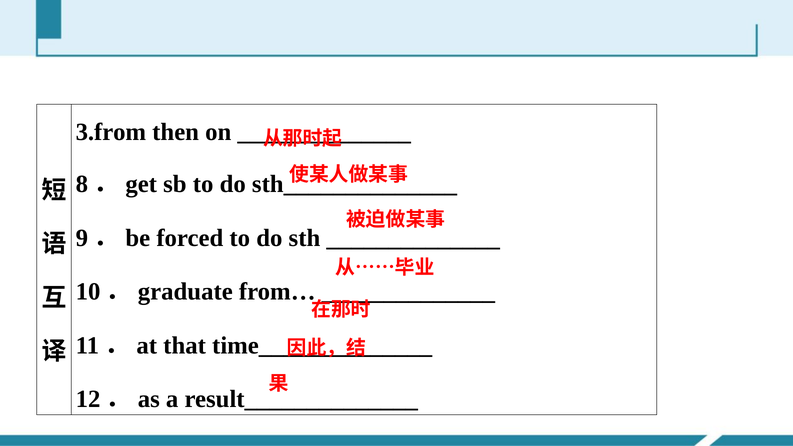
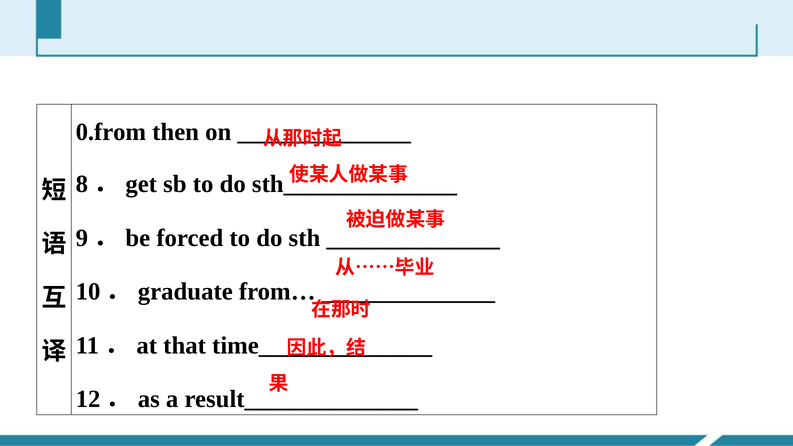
3.from: 3.from -> 0.from (111, 132)
